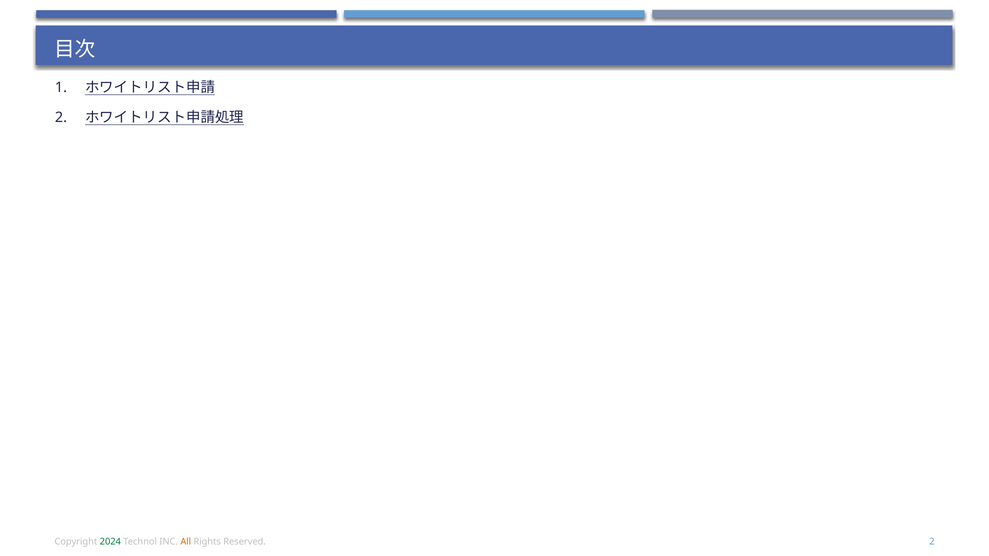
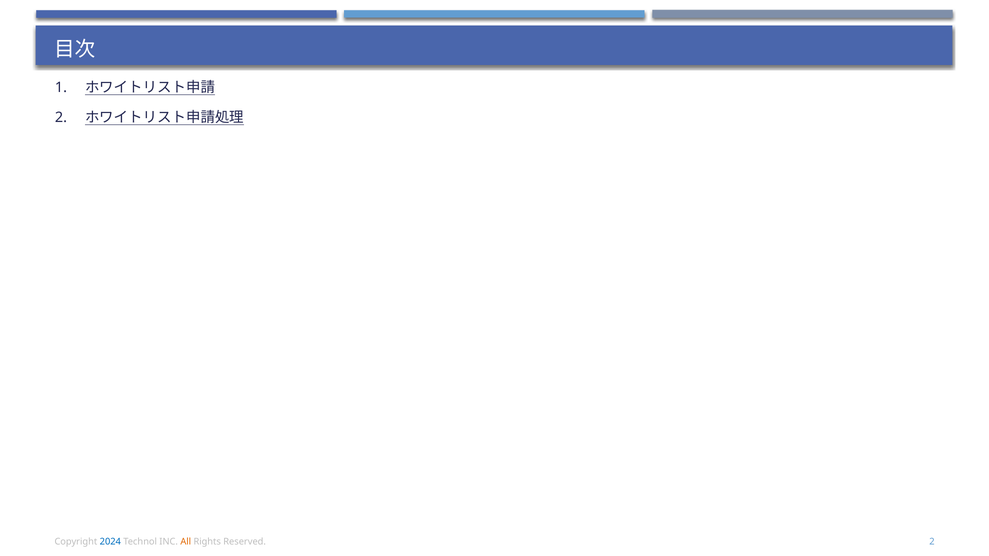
2024 colour: green -> blue (110, 542)
